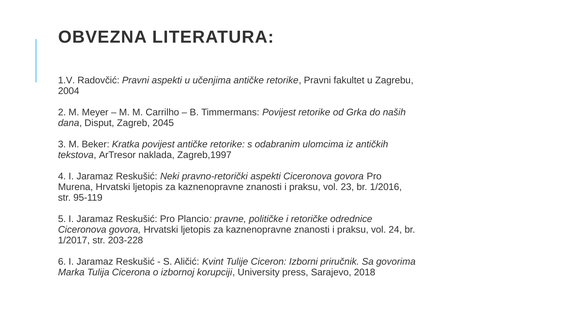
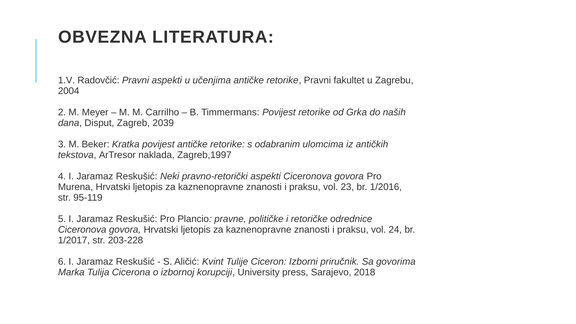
2045: 2045 -> 2039 (163, 123)
